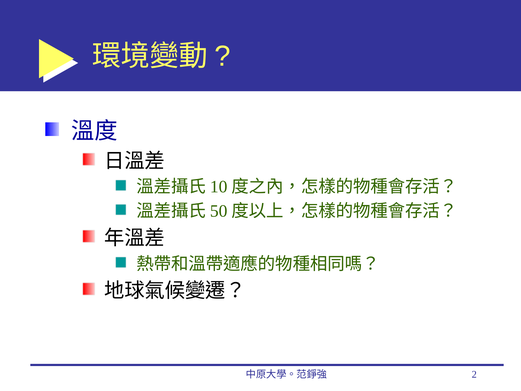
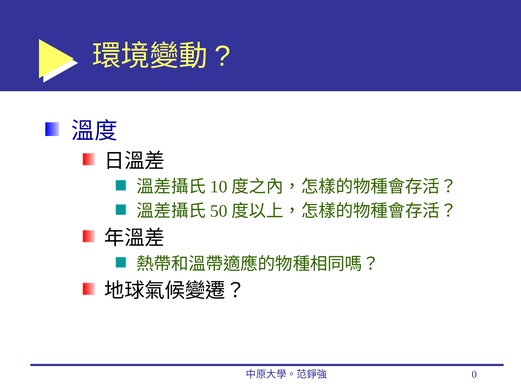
2: 2 -> 0 (474, 374)
